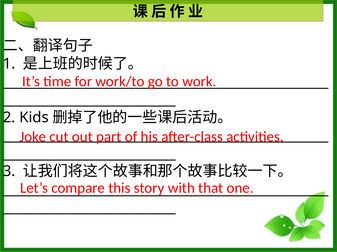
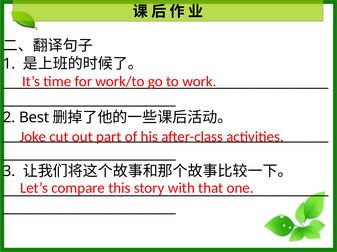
Kids: Kids -> Best (34, 118)
